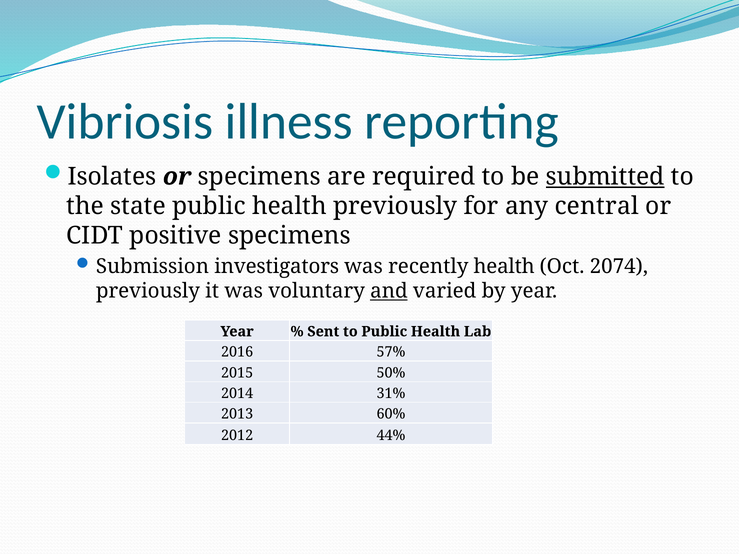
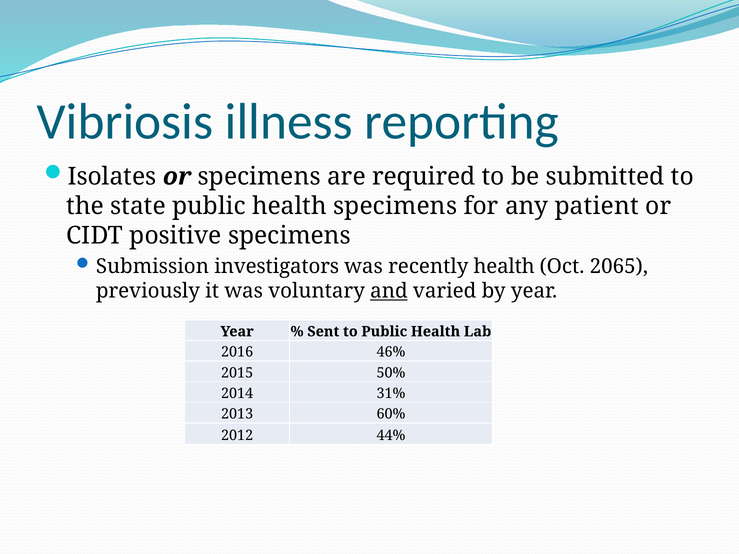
submitted underline: present -> none (605, 177)
health previously: previously -> specimens (395, 206)
central: central -> patient (597, 206)
2074: 2074 -> 2065 (619, 267)
57%: 57% -> 46% (391, 352)
